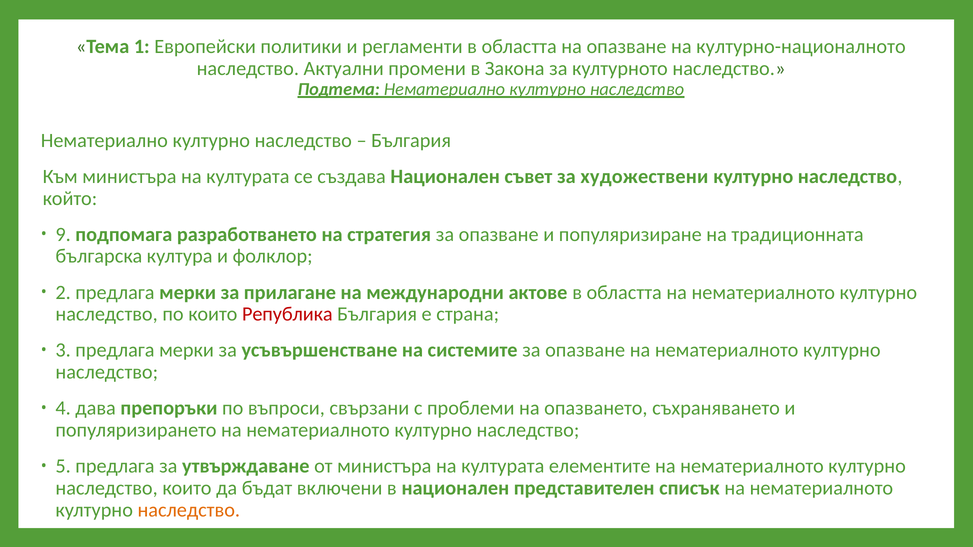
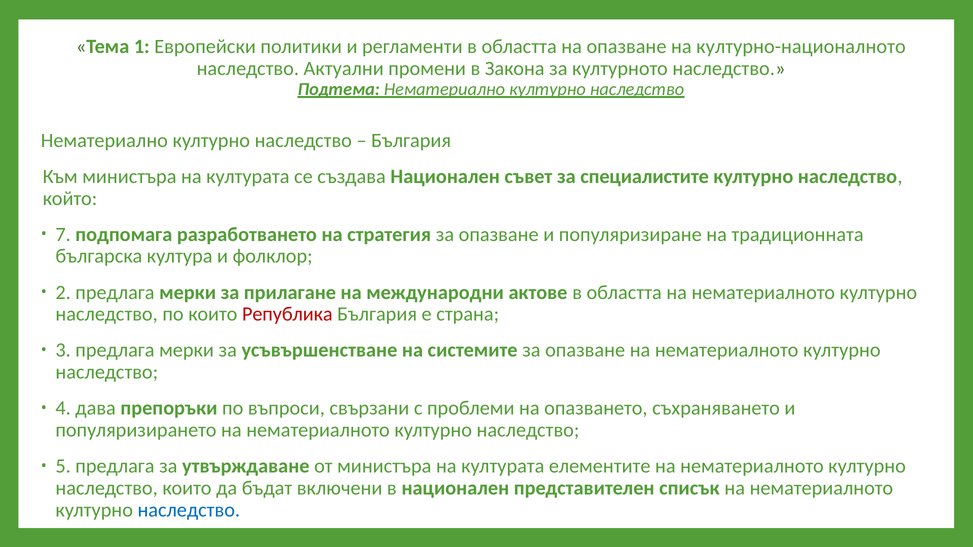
художествени: художествени -> специалистите (645, 177)
9: 9 -> 7 (63, 235)
наследство colour: orange -> blue (189, 510)
